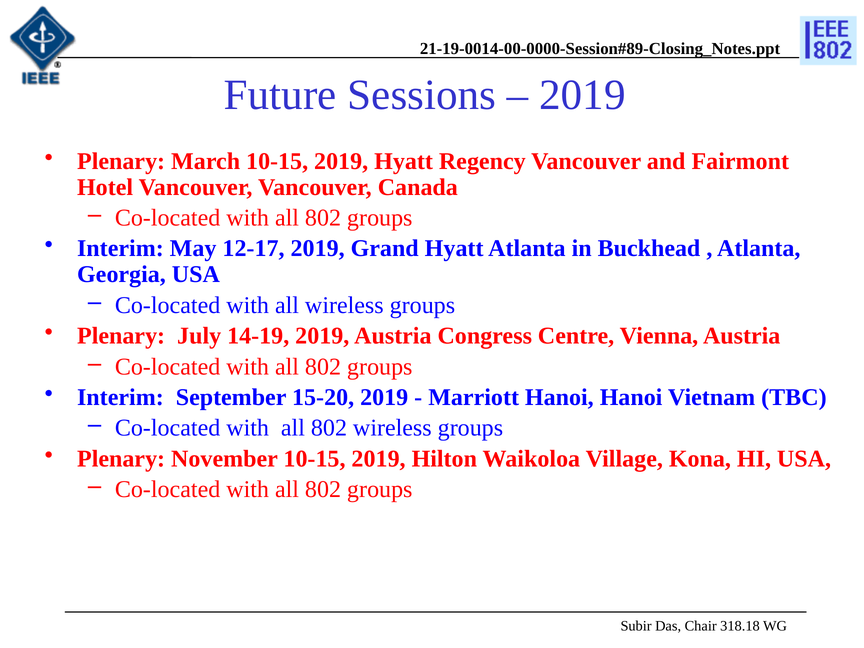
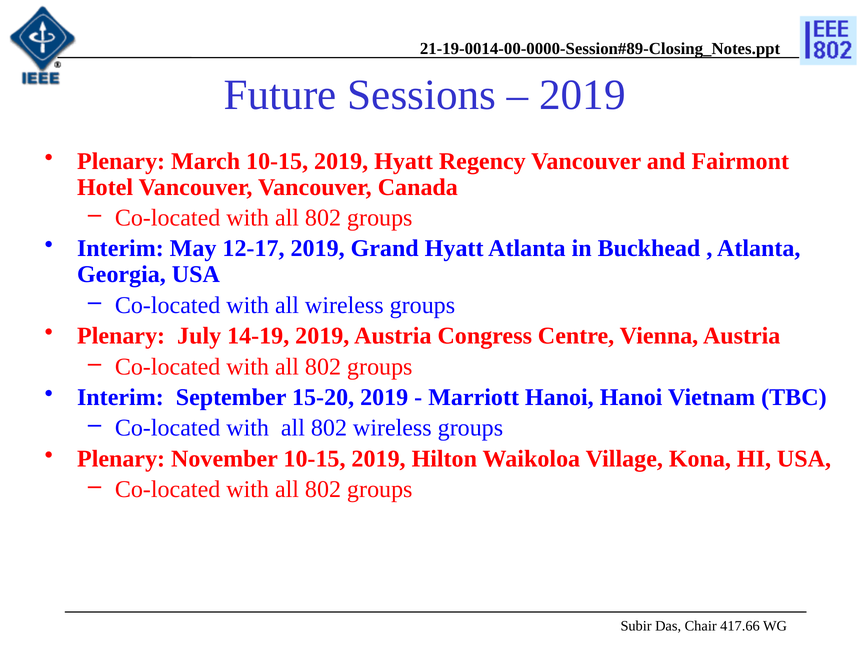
318.18: 318.18 -> 417.66 (740, 626)
